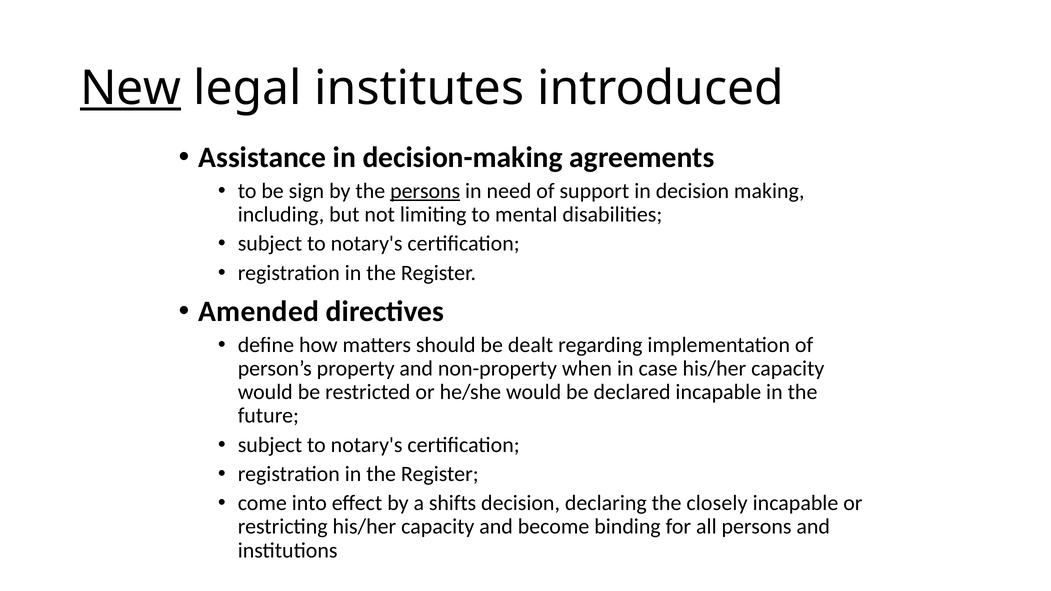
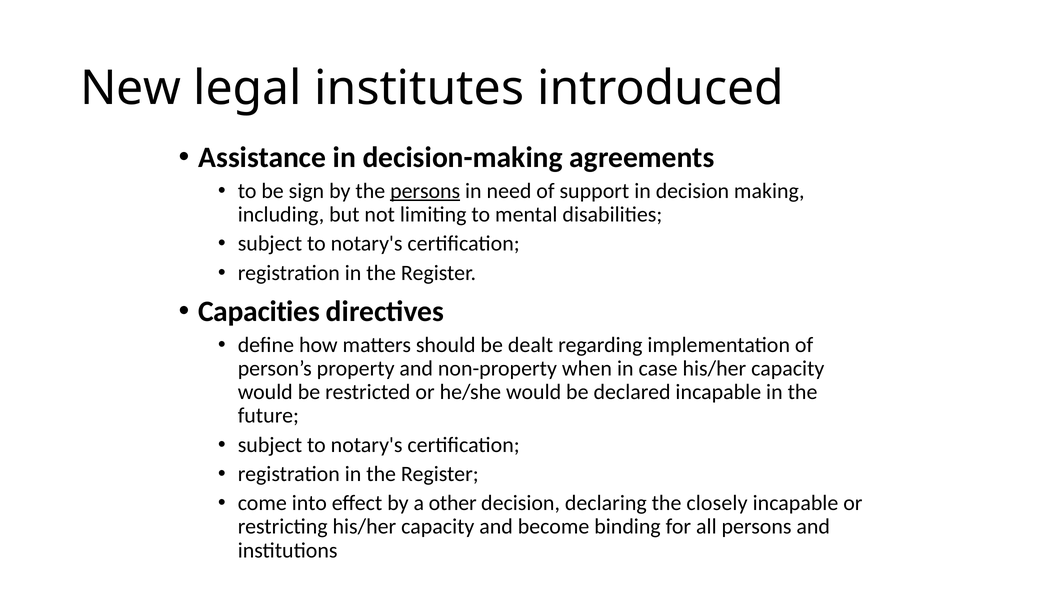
New underline: present -> none (131, 88)
Amended: Amended -> Capacities (259, 312)
shifts: shifts -> other (453, 503)
